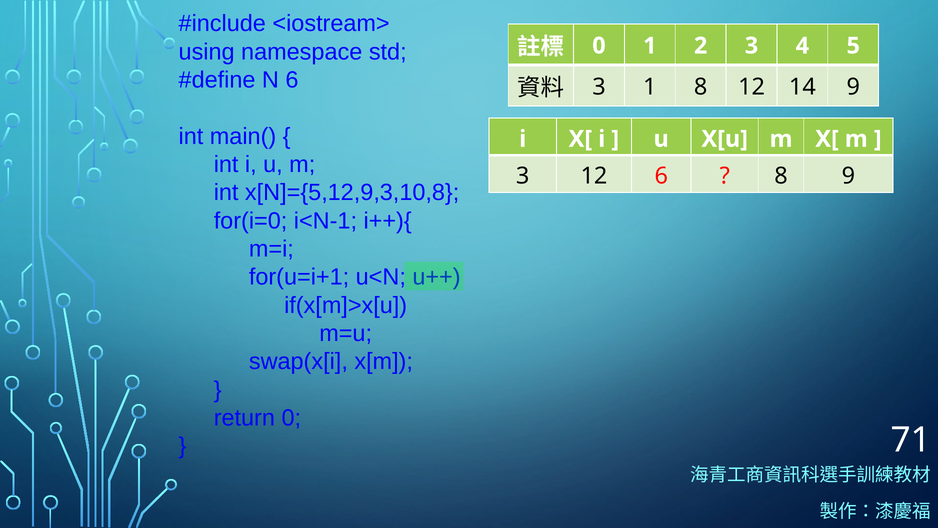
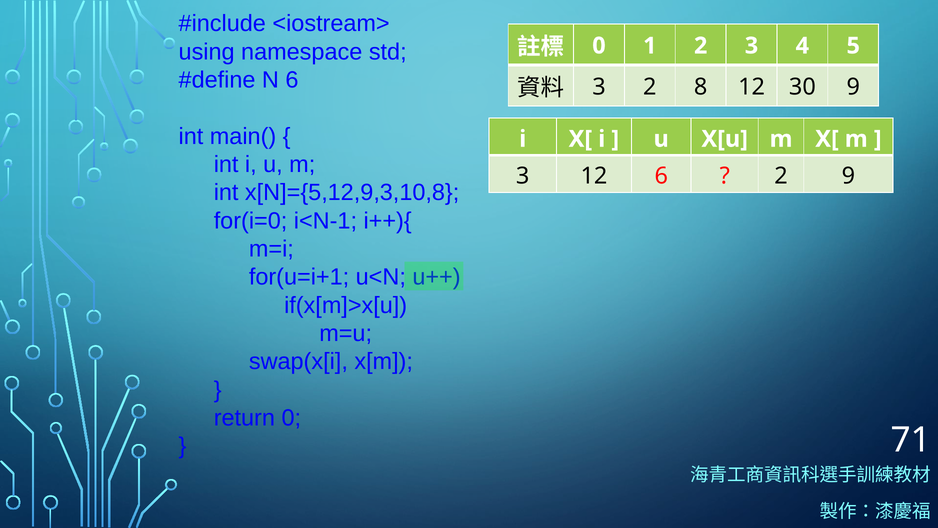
3 1: 1 -> 2 (650, 87)
14: 14 -> 30 (802, 87)
8: 8 -> 2 (781, 176)
